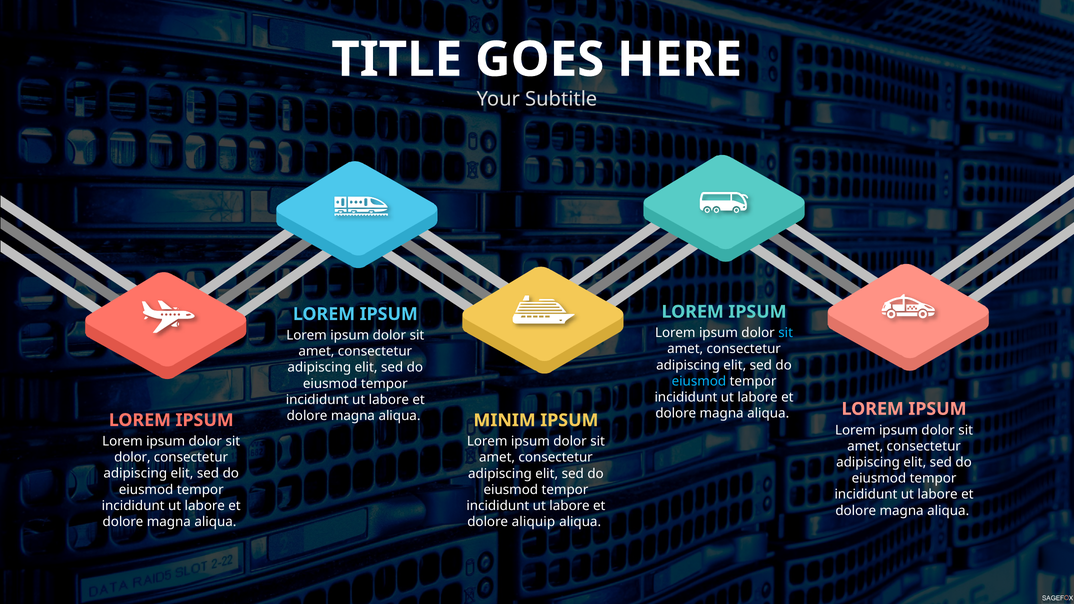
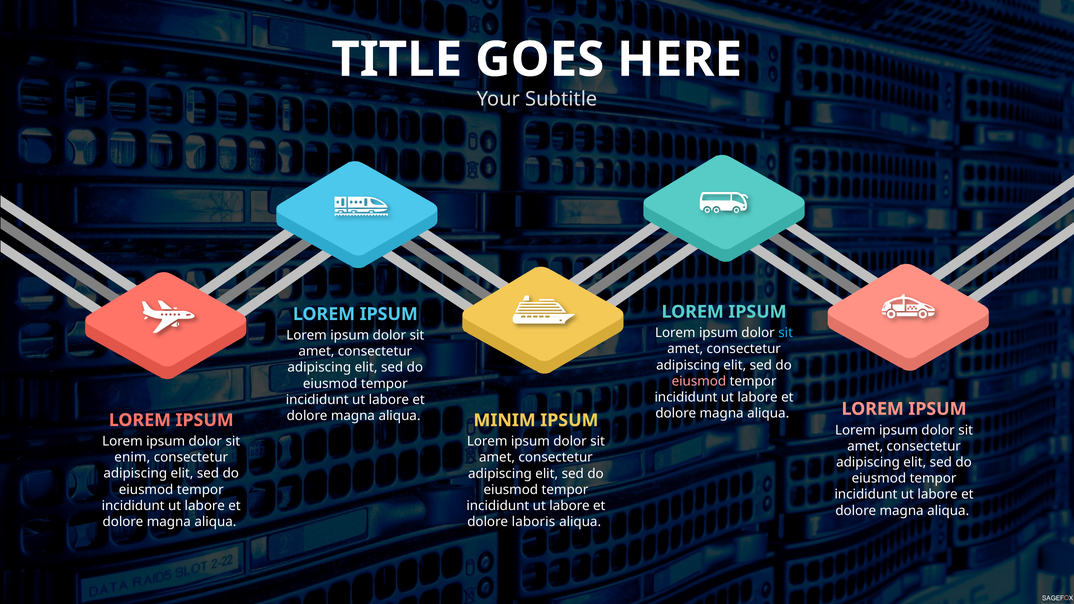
eiusmod colour: light blue -> pink (699, 381)
dolor: dolor -> enim (132, 457)
aliquip: aliquip -> laboris (533, 522)
